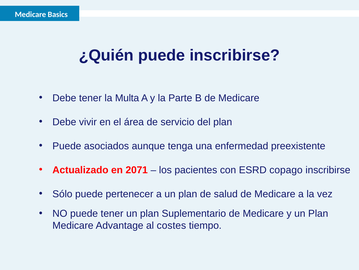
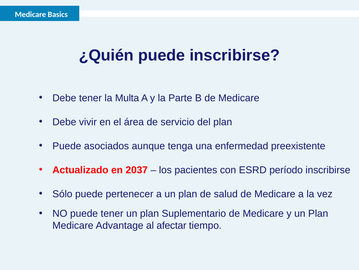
2071: 2071 -> 2037 (137, 170)
copago: copago -> período (286, 170)
costes: costes -> afectar (172, 225)
